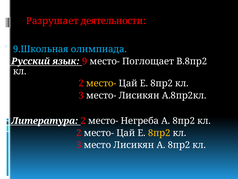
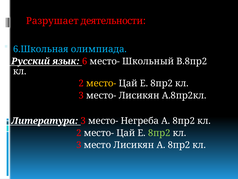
9.Школьная: 9.Школьная -> 6.Школьная (41, 49)
9: 9 -> 6 (85, 61)
Поглощает: Поглощает -> Школьный (148, 61)
Литература 2: 2 -> 3 (83, 121)
8пр2 colour: yellow -> light green (159, 133)
